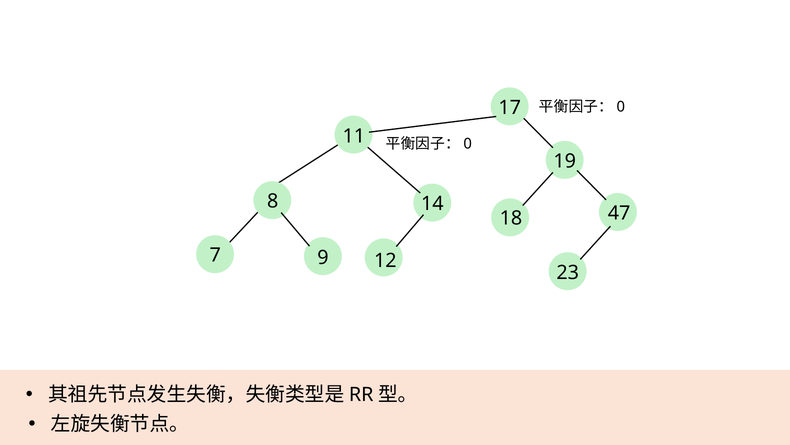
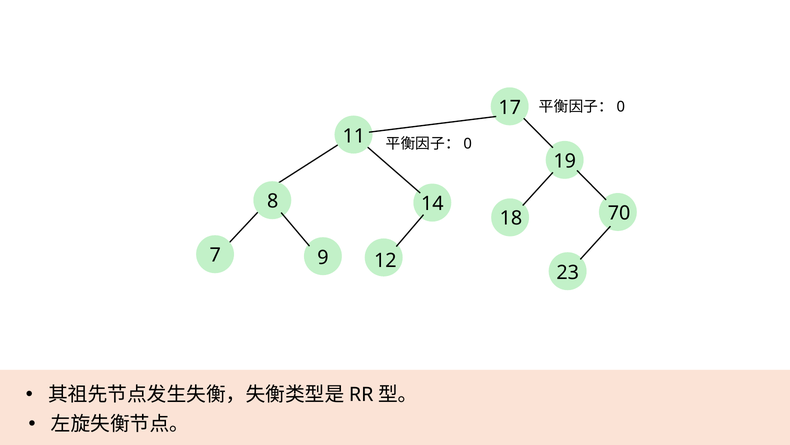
47: 47 -> 70 (619, 213)
